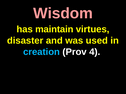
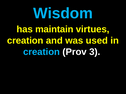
Wisdom colour: pink -> light blue (63, 13)
disaster: disaster -> creation (25, 41)
4: 4 -> 3 (95, 52)
